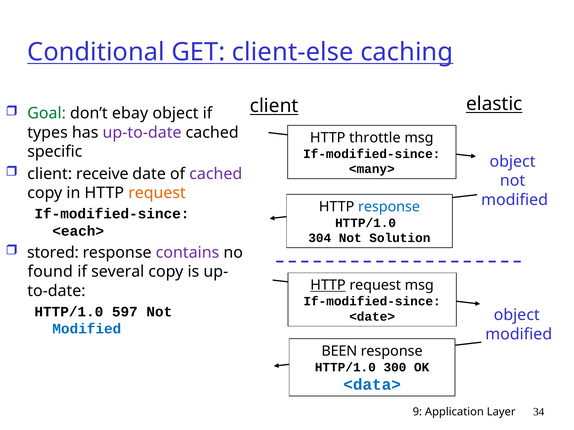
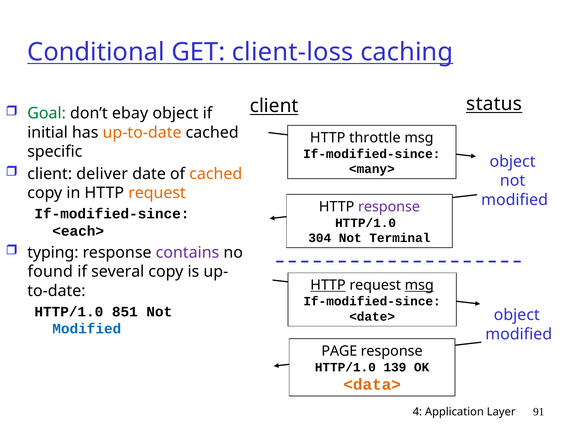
client-else: client-else -> client-loss (293, 52)
elastic: elastic -> status (494, 104)
types: types -> initial (48, 133)
up-to-date colour: purple -> orange (142, 133)
receive: receive -> deliver (102, 174)
cached colour: purple -> orange (216, 174)
response colour: blue -> purple (389, 207)
Solution: Solution -> Terminal (400, 238)
stored: stored -> typing (53, 253)
msg underline: none -> present (419, 286)
597: 597 -> 851 (125, 312)
BEEN: BEEN -> PAGE (339, 352)
300: 300 -> 139 (395, 368)
<data> colour: blue -> orange (372, 385)
9: 9 -> 4 (417, 412)
34: 34 -> 91 (539, 412)
